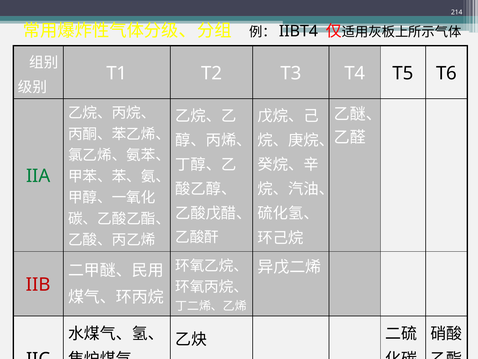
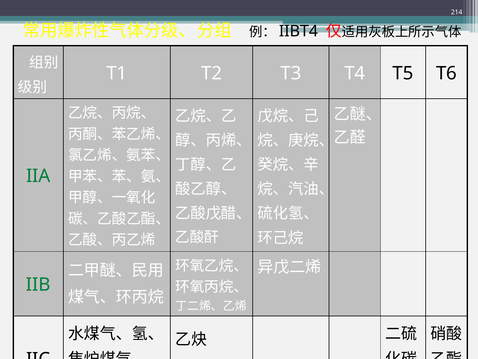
IIB colour: red -> green (38, 284)
